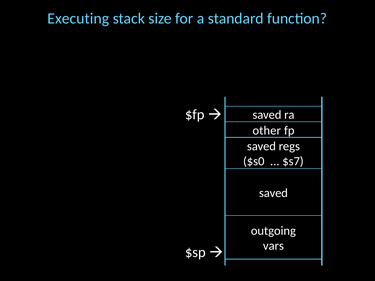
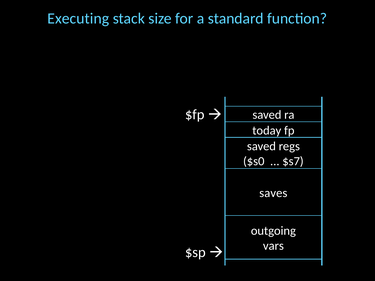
other: other -> today (267, 131)
saved: saved -> saves (273, 193)
